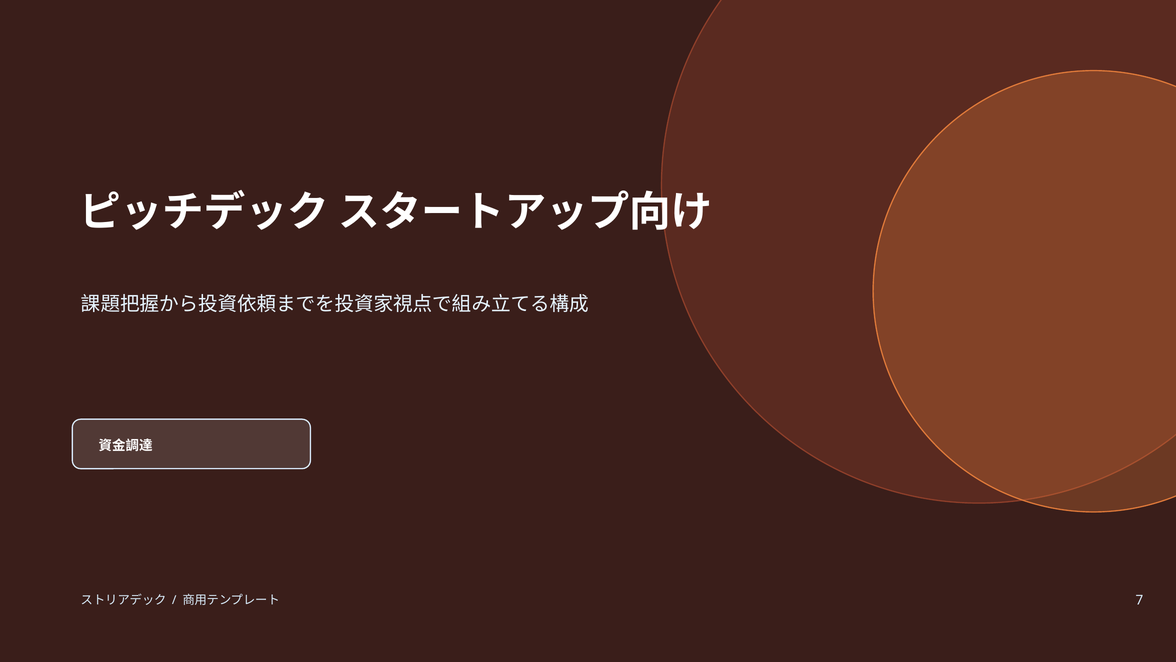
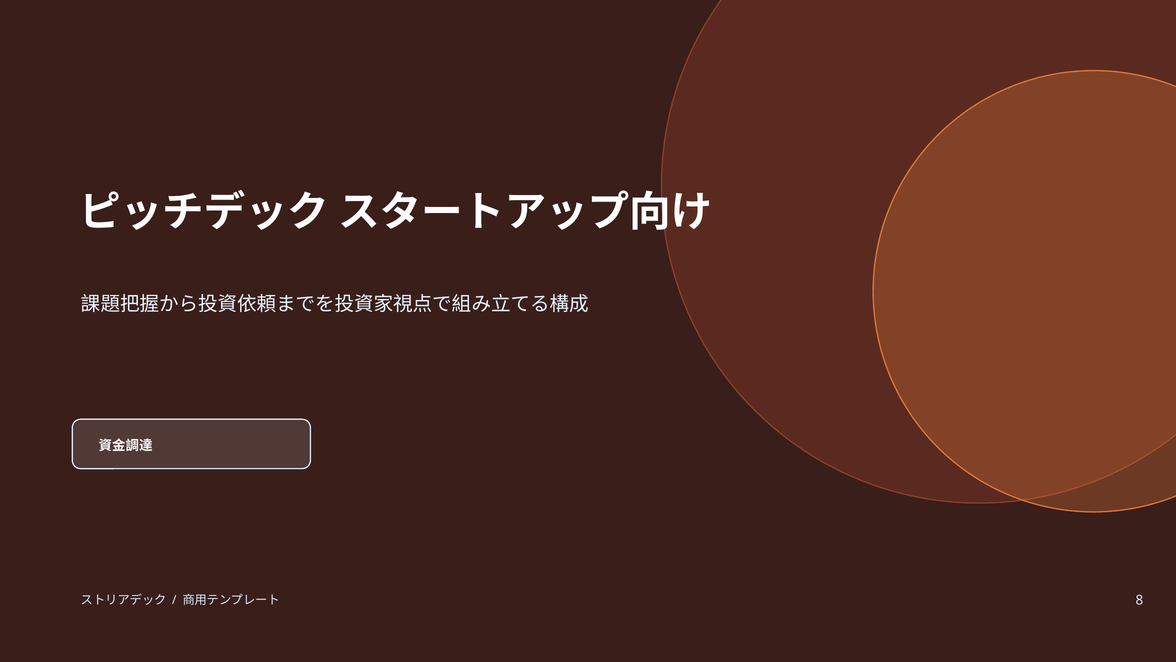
7: 7 -> 8 (1139, 600)
